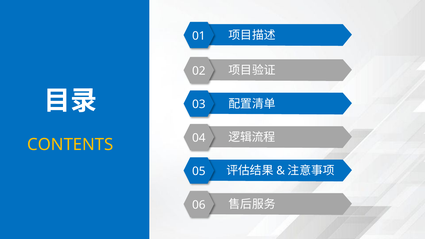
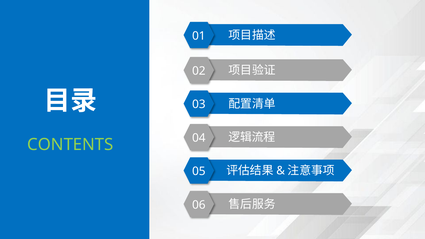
CONTENTS colour: yellow -> light green (70, 145)
